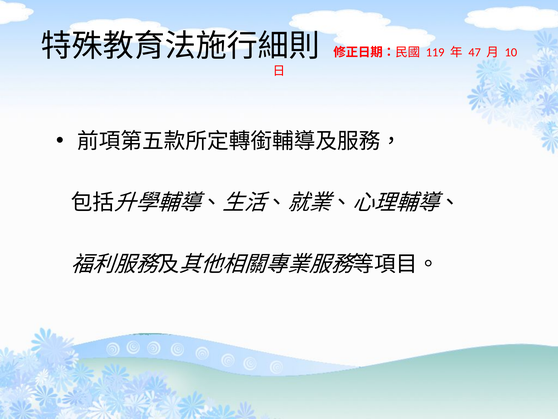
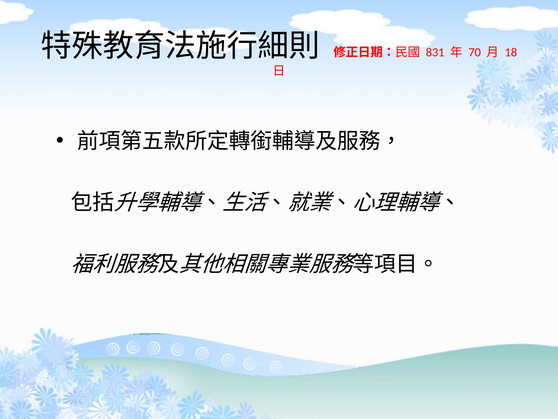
119: 119 -> 831 (435, 53)
47: 47 -> 70 (475, 53)
10: 10 -> 18 (511, 53)
